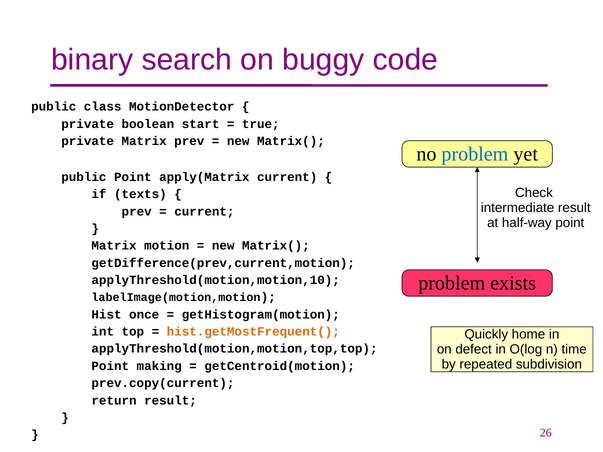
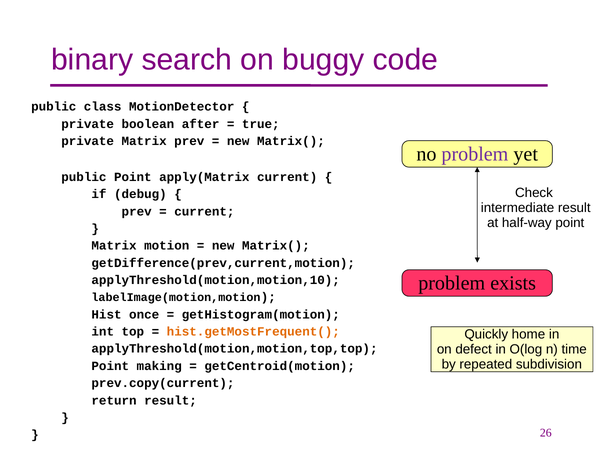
start: start -> after (201, 124)
problem colour: blue -> purple (475, 154)
texts: texts -> debug (140, 194)
